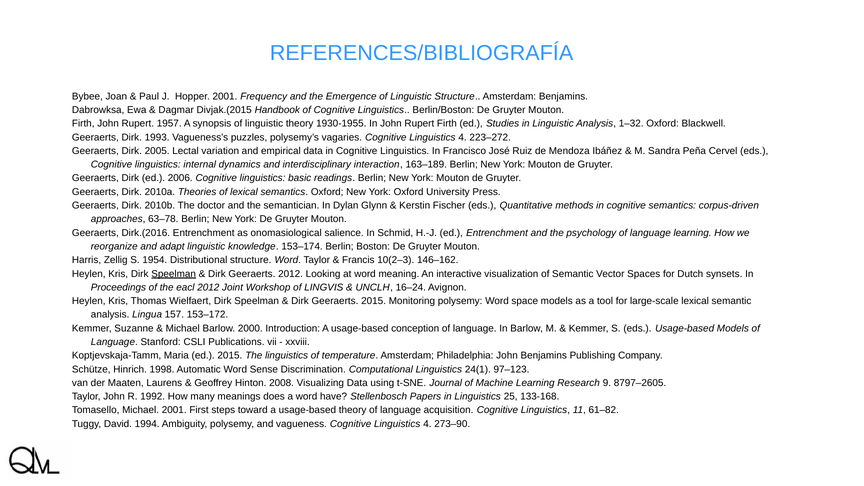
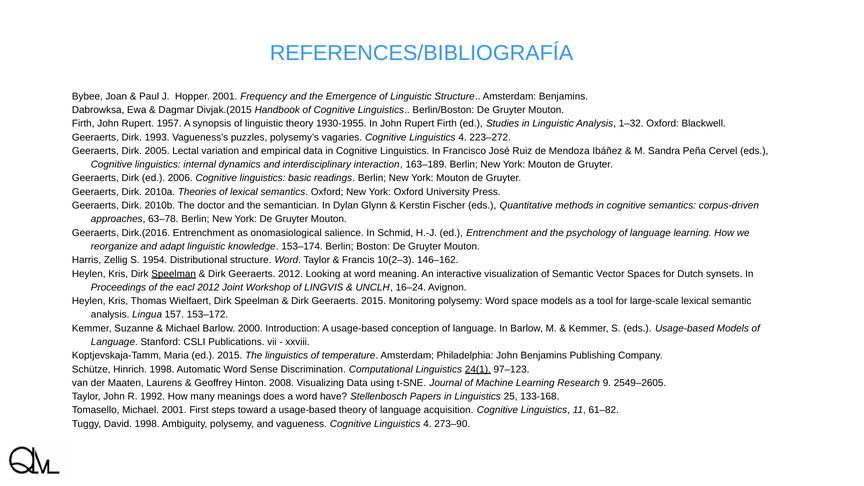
24(1 underline: none -> present (478, 369)
8797–2605: 8797–2605 -> 2549–2605 (640, 383)
David 1994: 1994 -> 1998 (147, 424)
